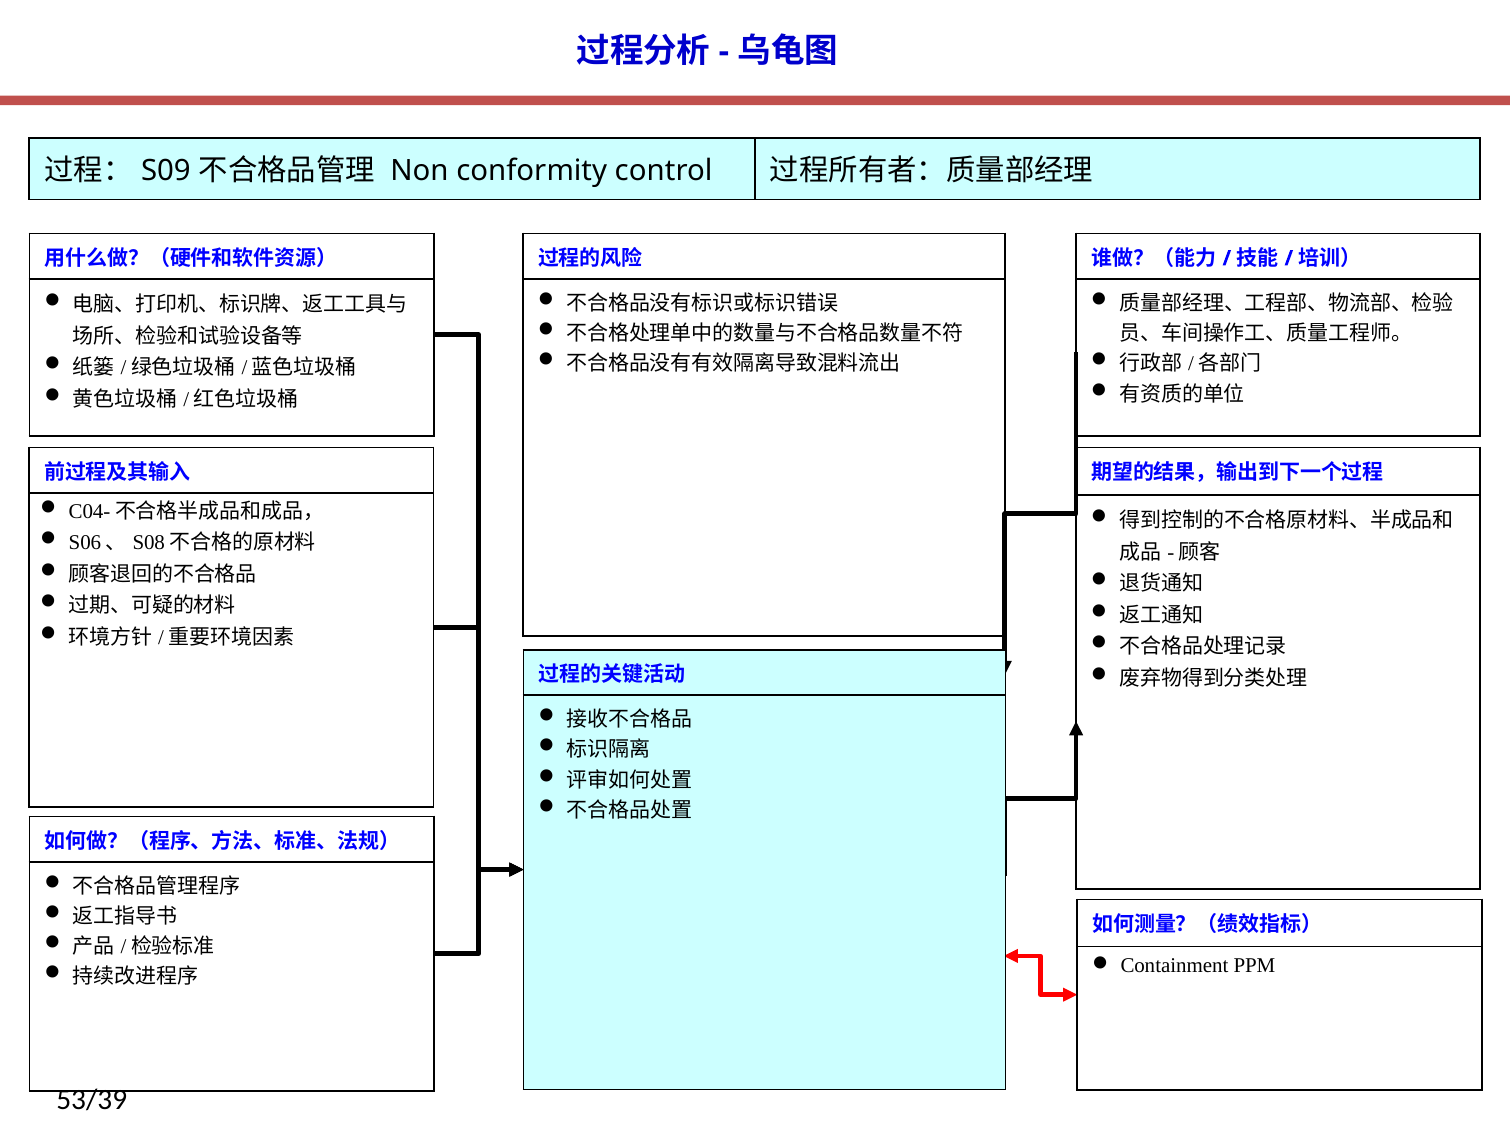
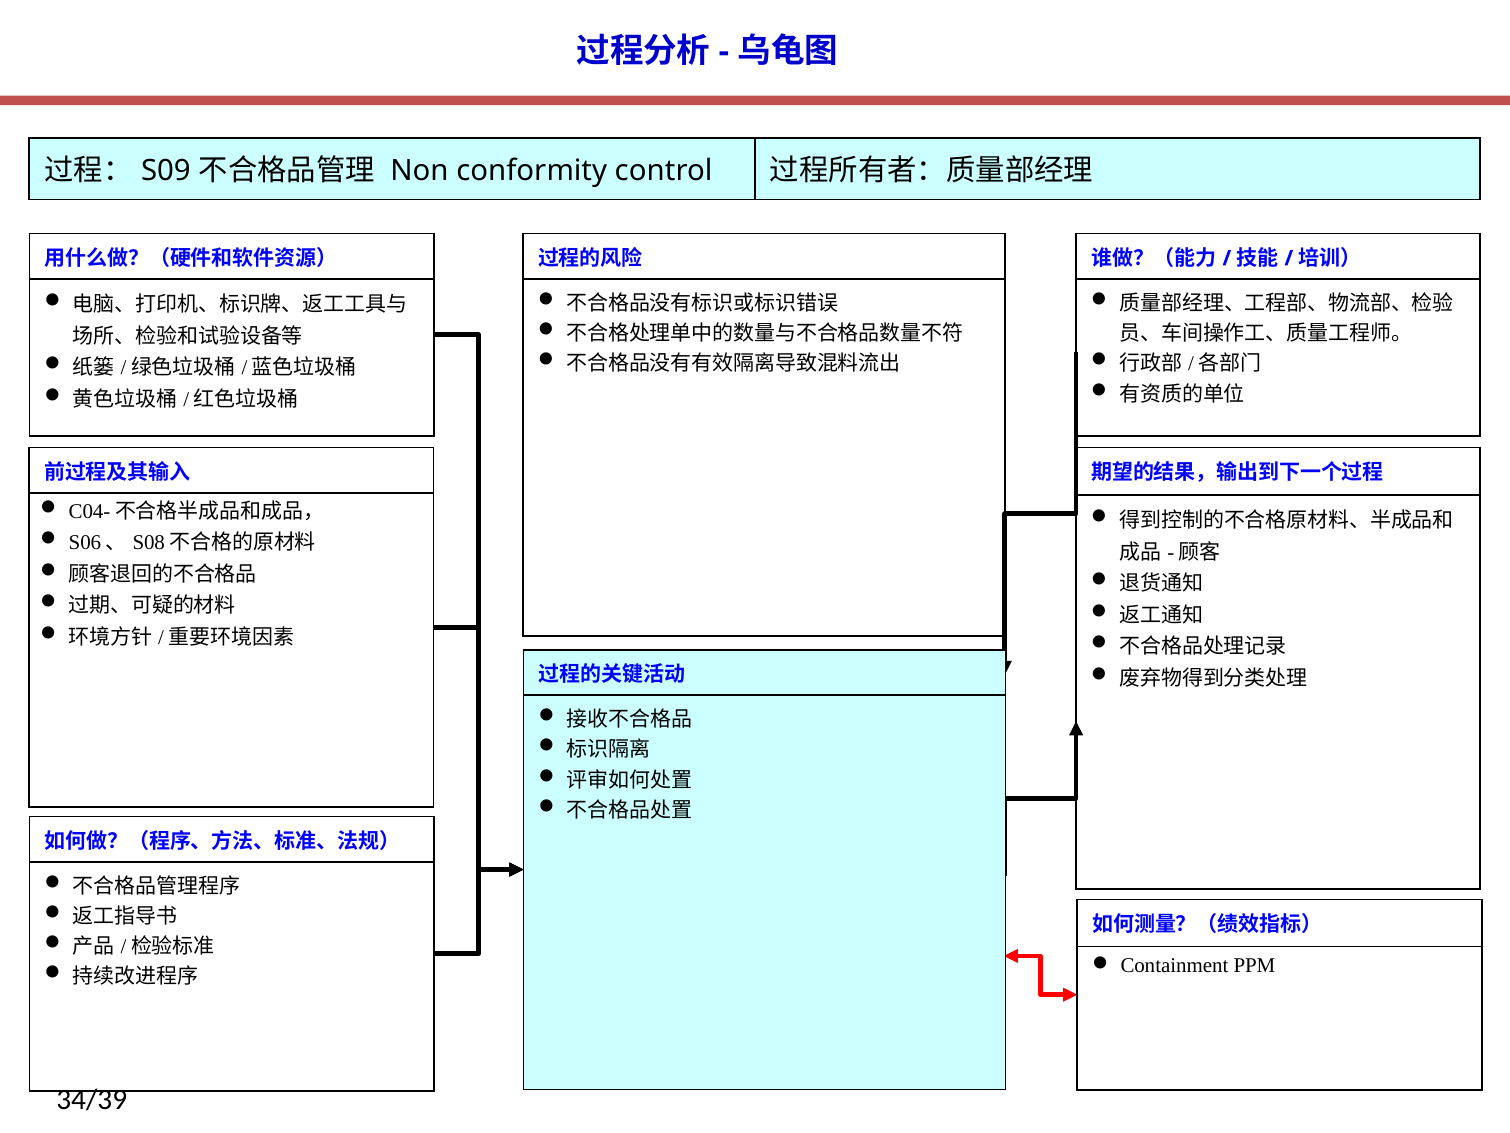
53/39: 53/39 -> 34/39 (92, 1099)
